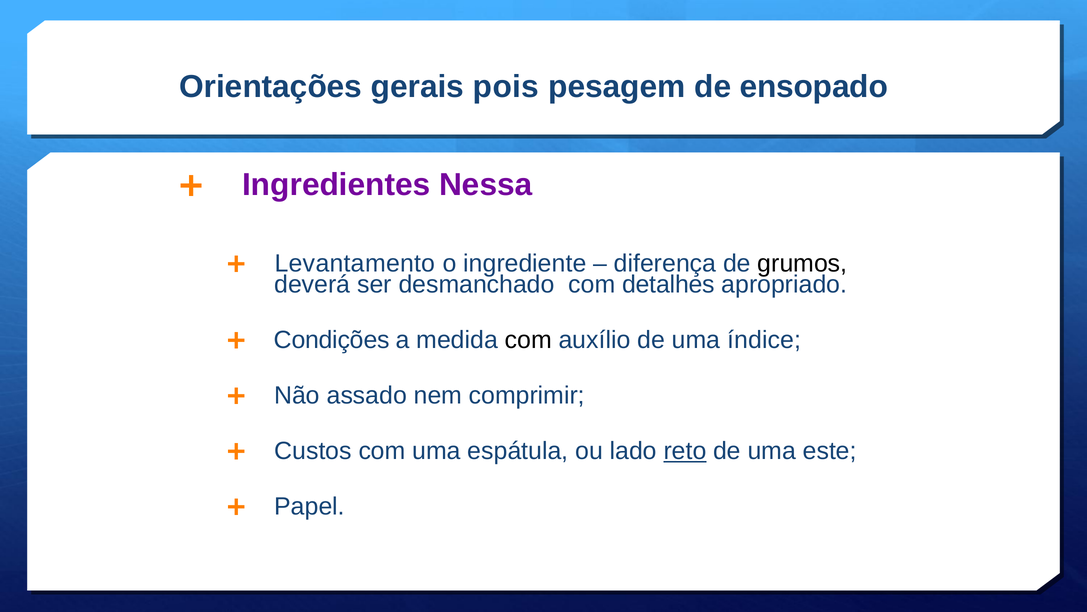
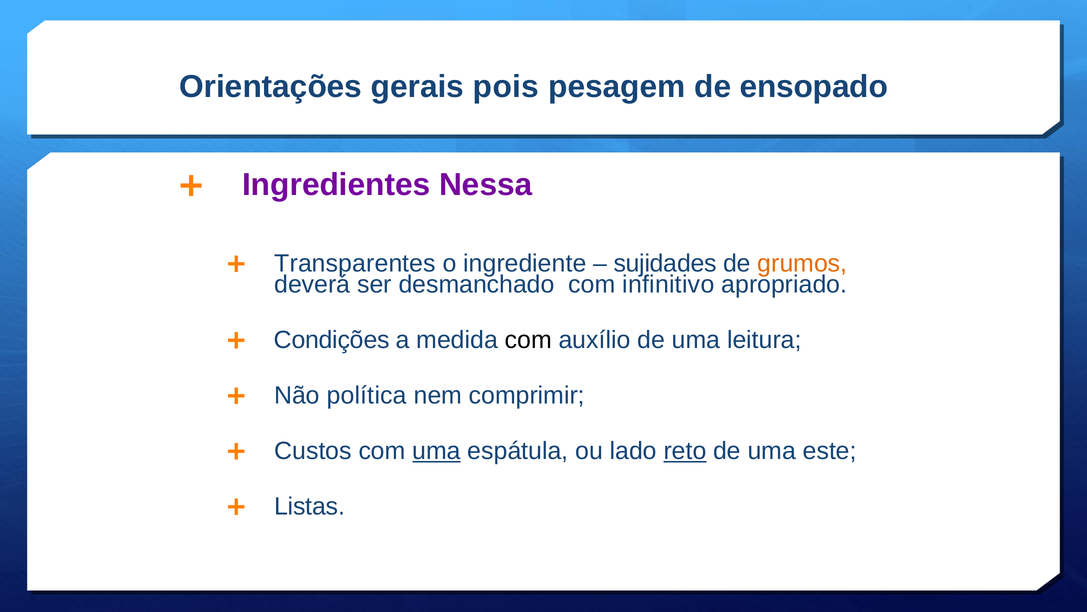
Levantamento: Levantamento -> Transparentes (355, 263)
diferença: diferença -> sujidades (665, 263)
grumos colour: black -> orange (802, 263)
detalhes: detalhes -> infinitivo (668, 284)
índice: índice -> leitura (764, 340)
assado: assado -> política (367, 395)
uma underline: none -> present (436, 450)
Papel: Papel -> Listas (310, 506)
